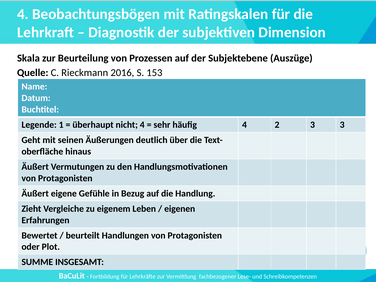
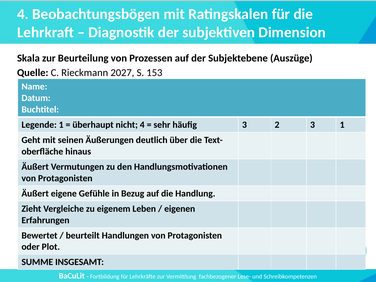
2016: 2016 -> 2027 (122, 73)
häufig 4: 4 -> 3 (244, 125)
3 3: 3 -> 1 (342, 125)
